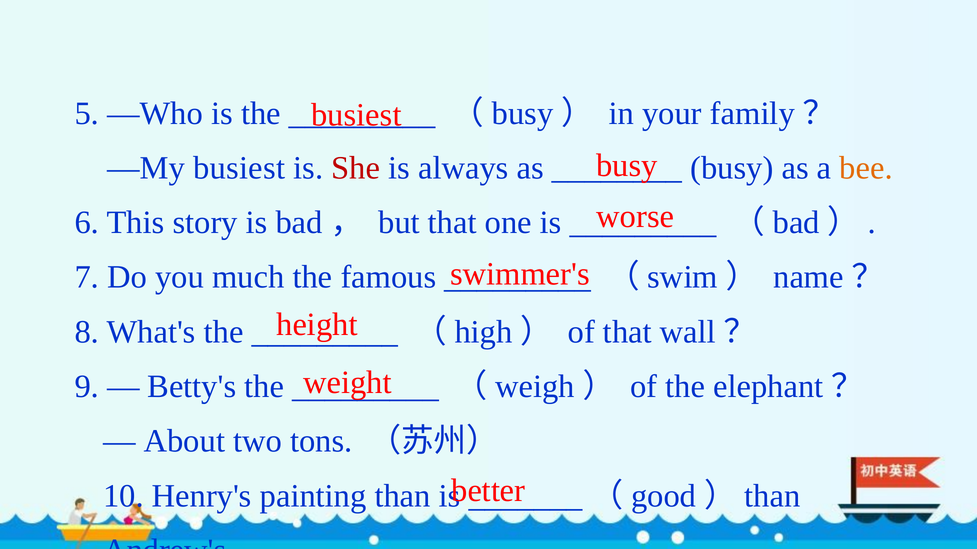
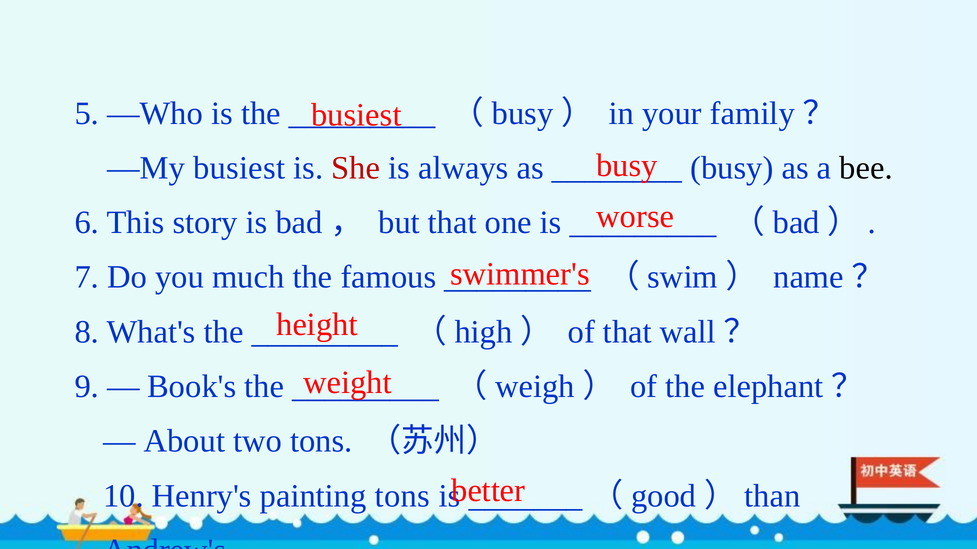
bee colour: orange -> black (866, 168)
Betty's: Betty's -> Book's (192, 387)
painting than: than -> tons (403, 496)
